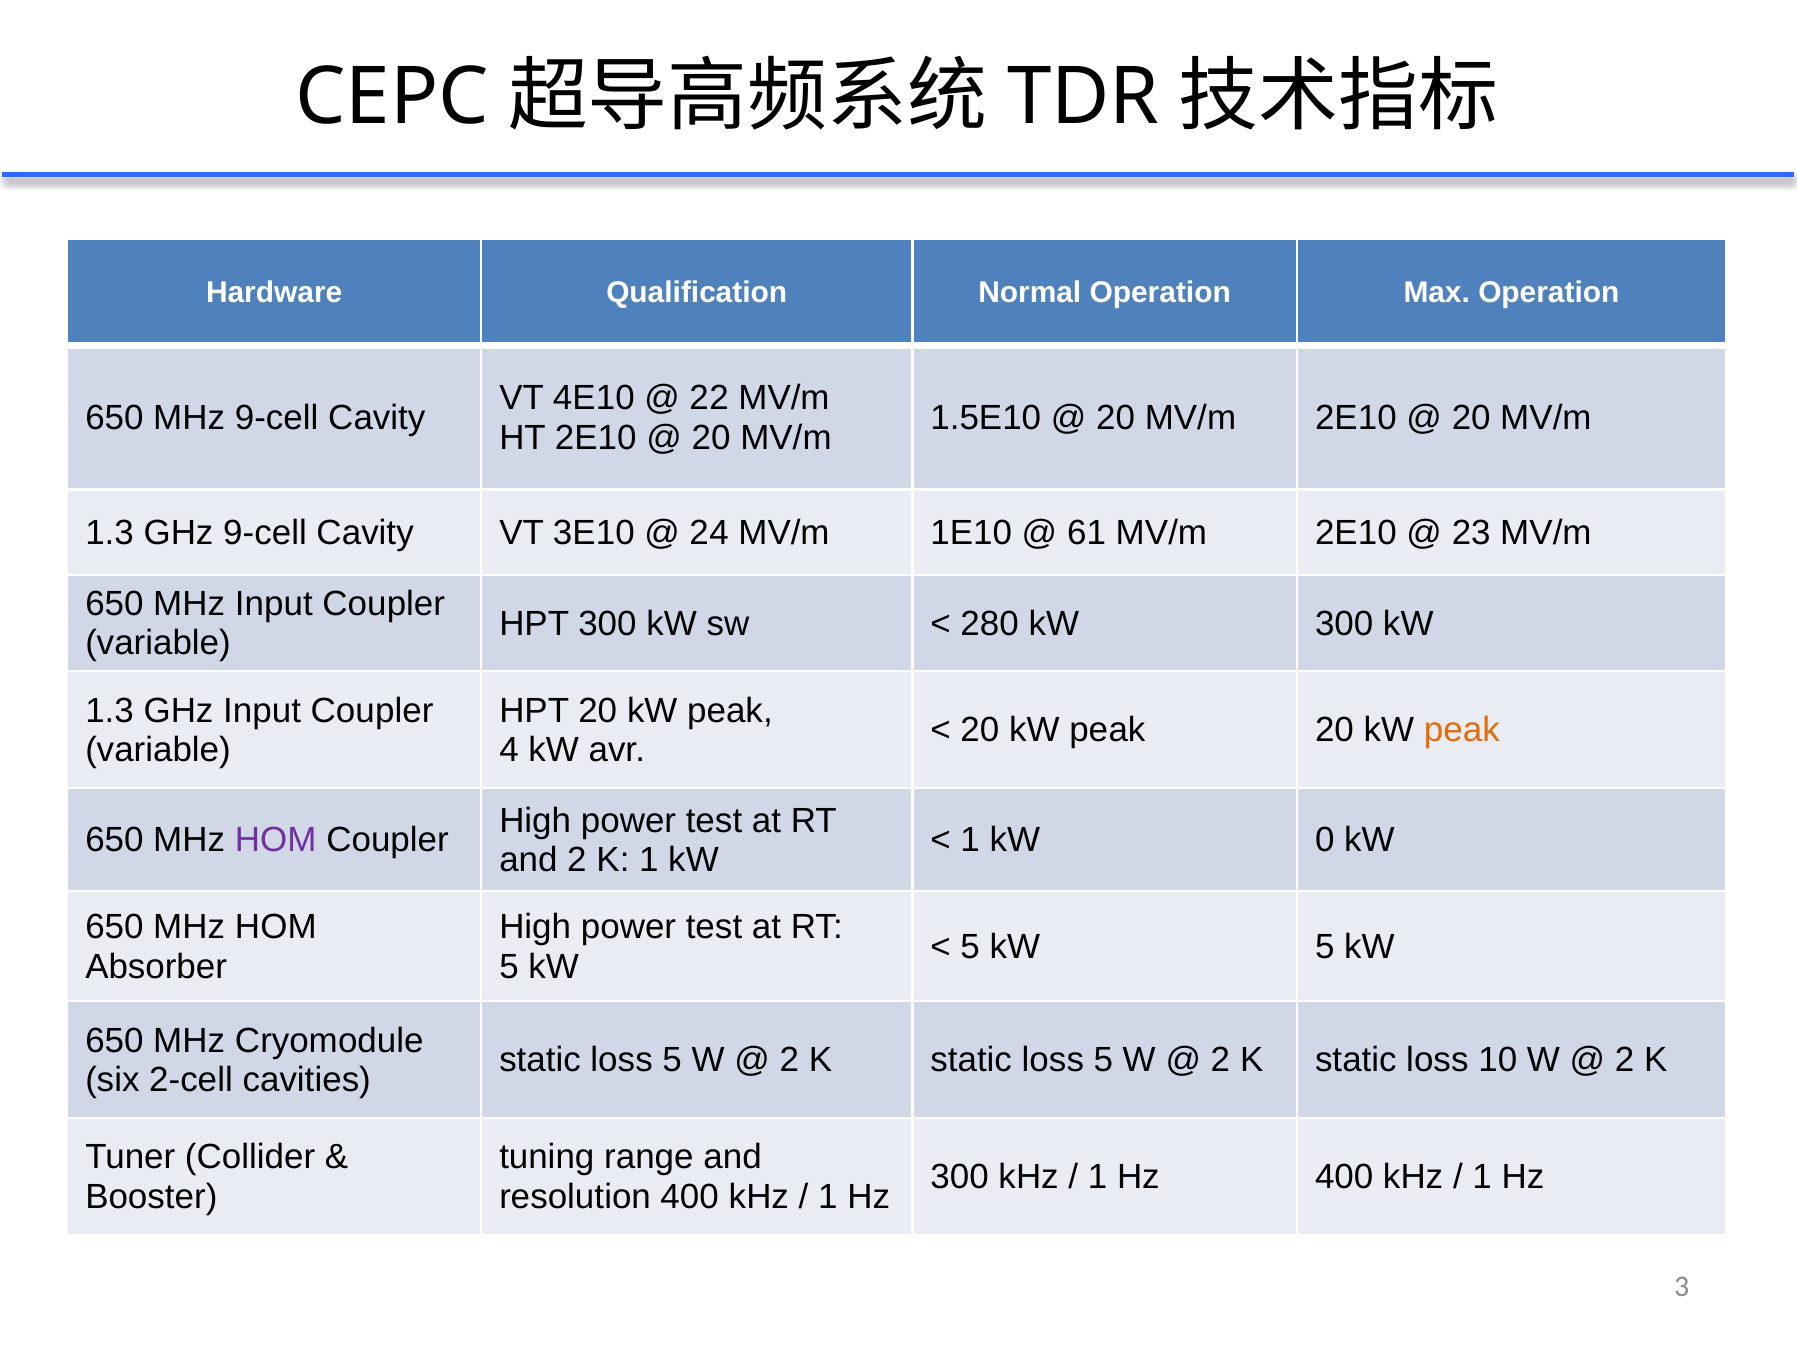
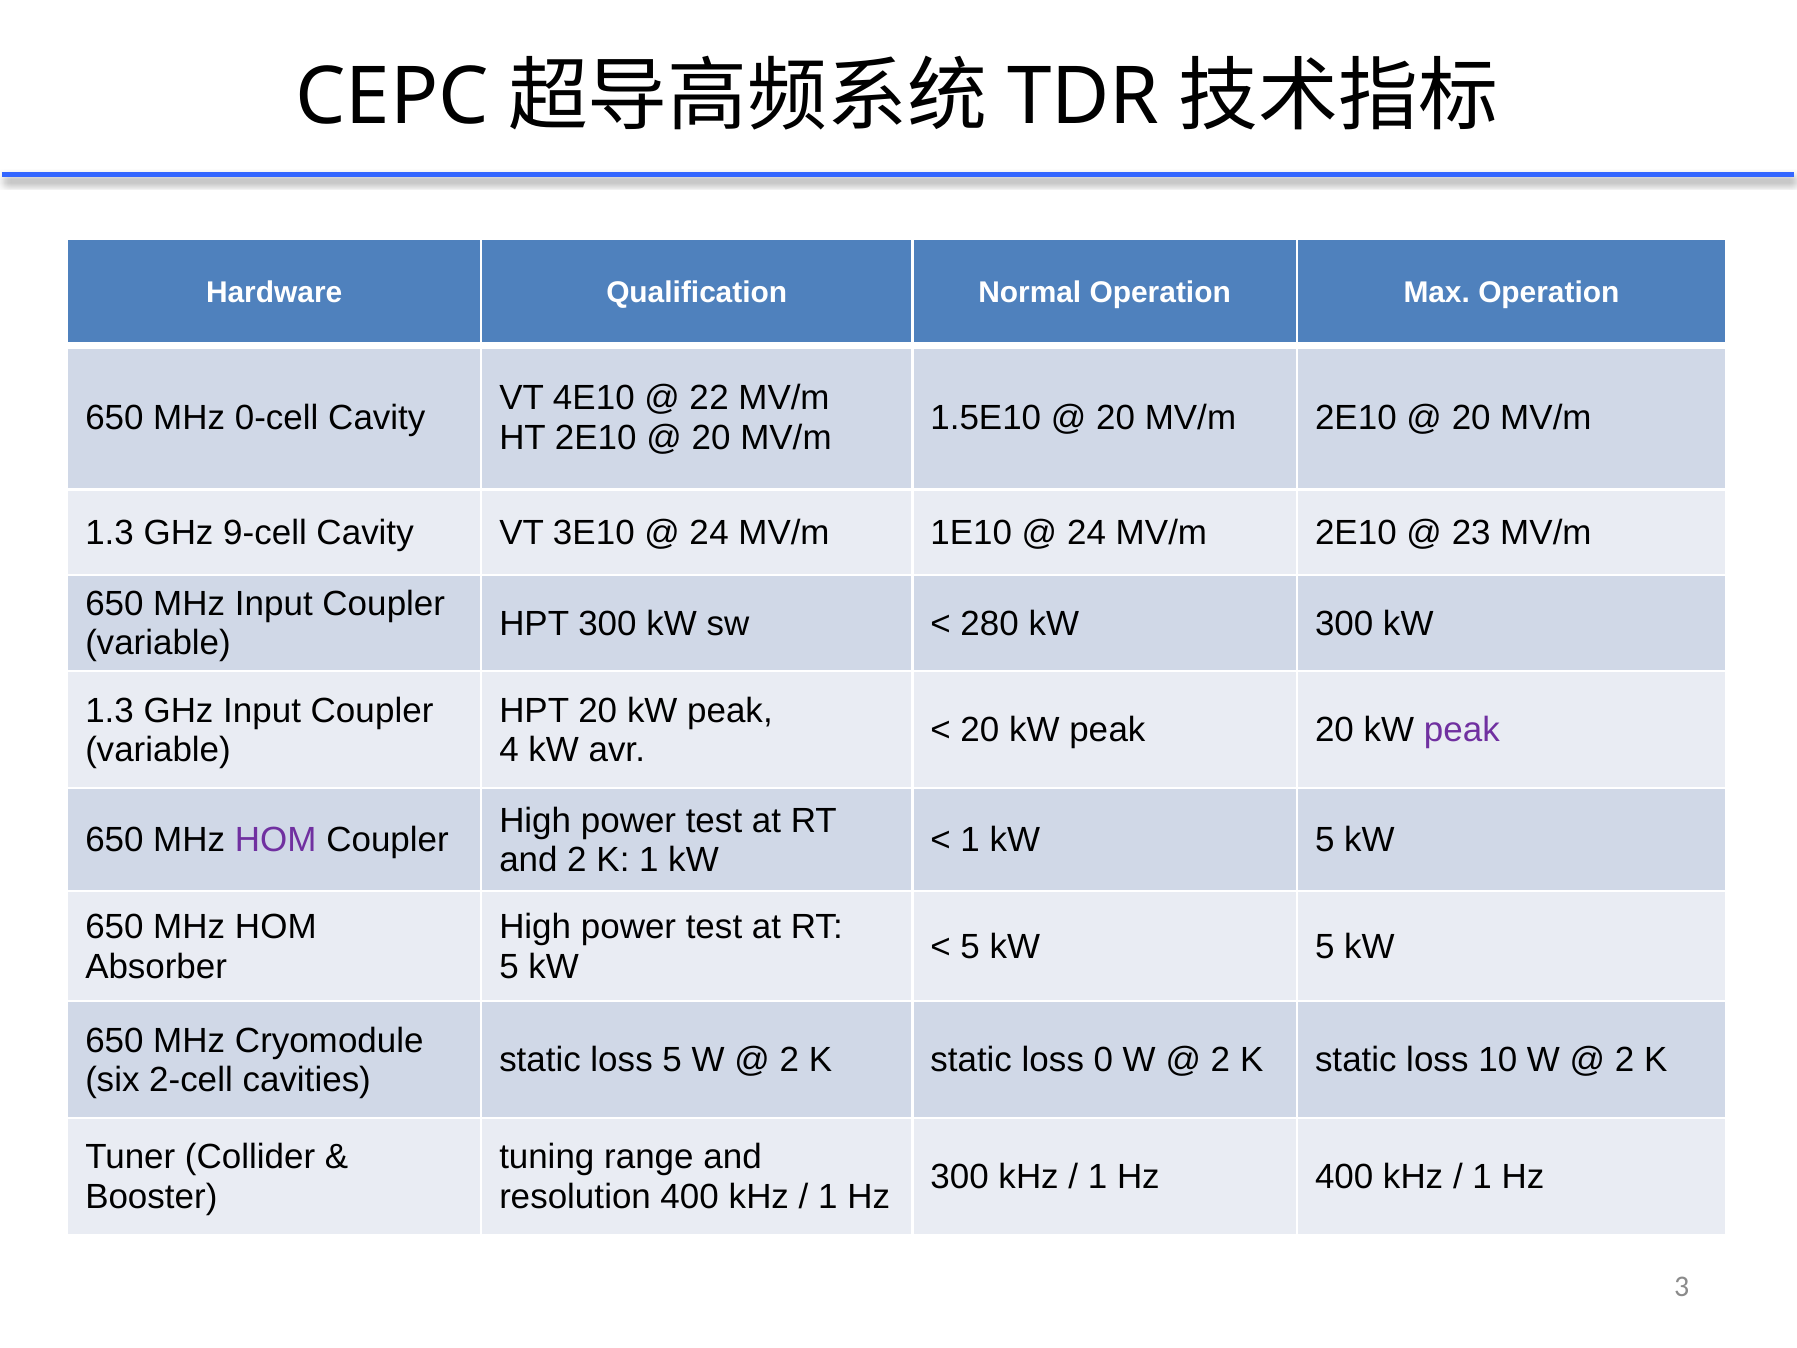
MHz 9-cell: 9-cell -> 0-cell (277, 418)
61: 61 -> 24 (1087, 533)
peak colour: orange -> purple (1462, 730)
1 kW 0: 0 -> 5 (1325, 840)
K static loss 5: 5 -> 0 (1103, 1060)
